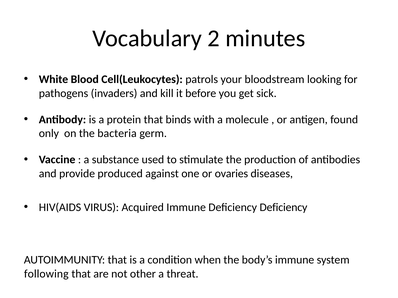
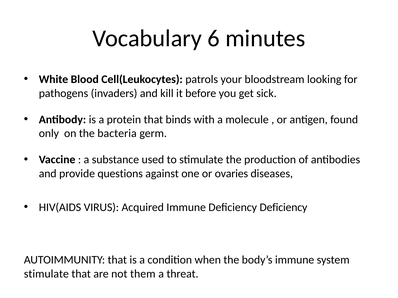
2: 2 -> 6 (214, 39)
produced: produced -> questions (120, 174)
following: following -> stimulate (46, 274)
other: other -> them (143, 274)
